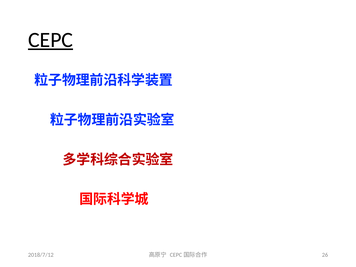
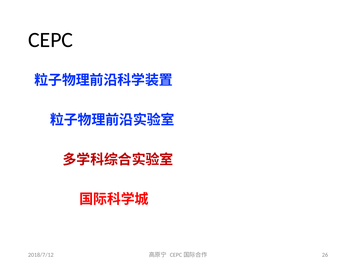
CEPC underline: present -> none (51, 40)
